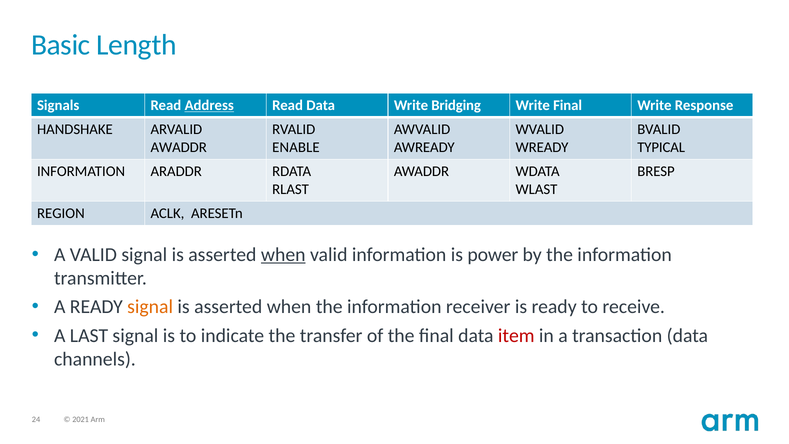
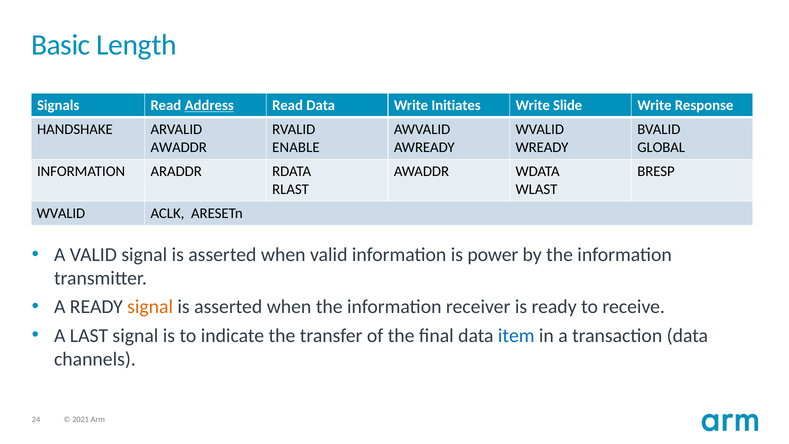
Bridging: Bridging -> Initiates (456, 105)
Write Final: Final -> Slide (568, 105)
TYPICAL: TYPICAL -> GLOBAL (661, 147)
REGION: REGION -> WVALID (61, 213)
when underline: present -> none (283, 255)
item colour: red -> blue (516, 335)
